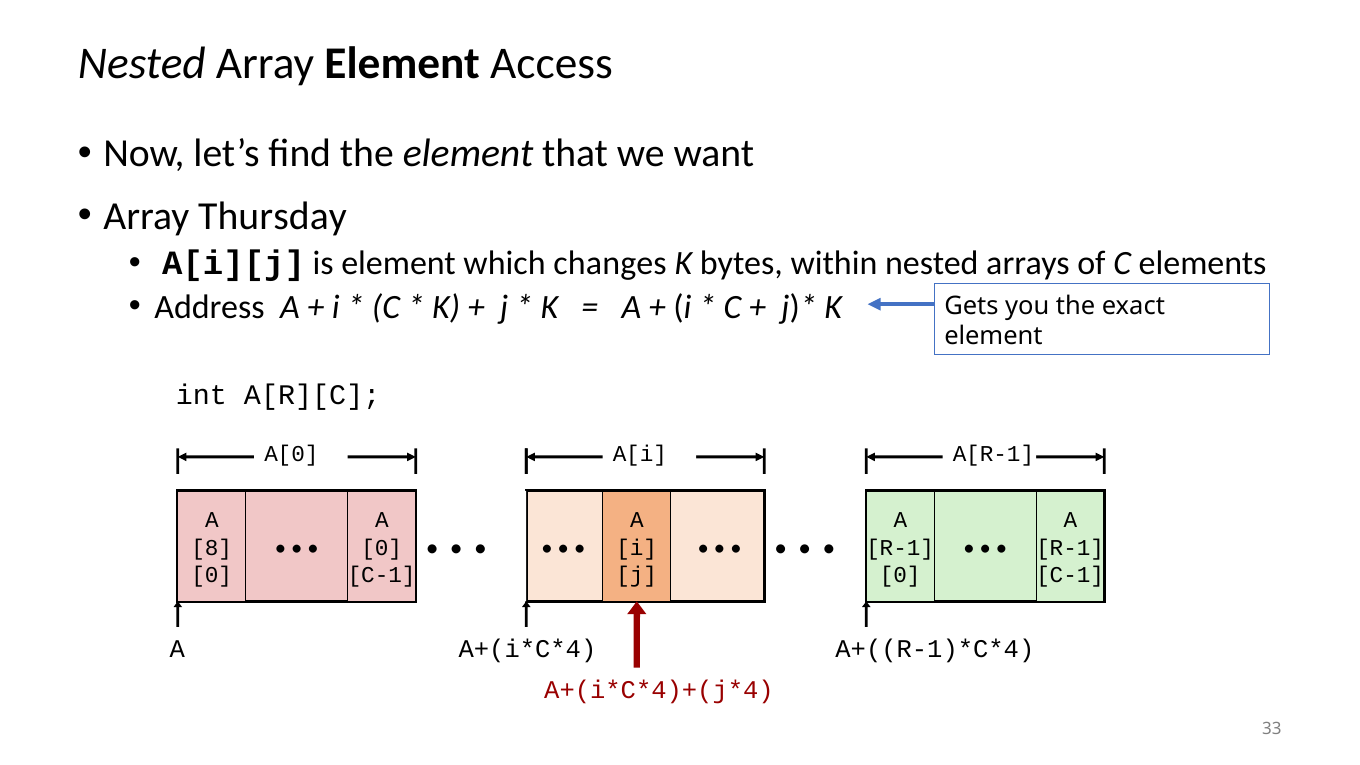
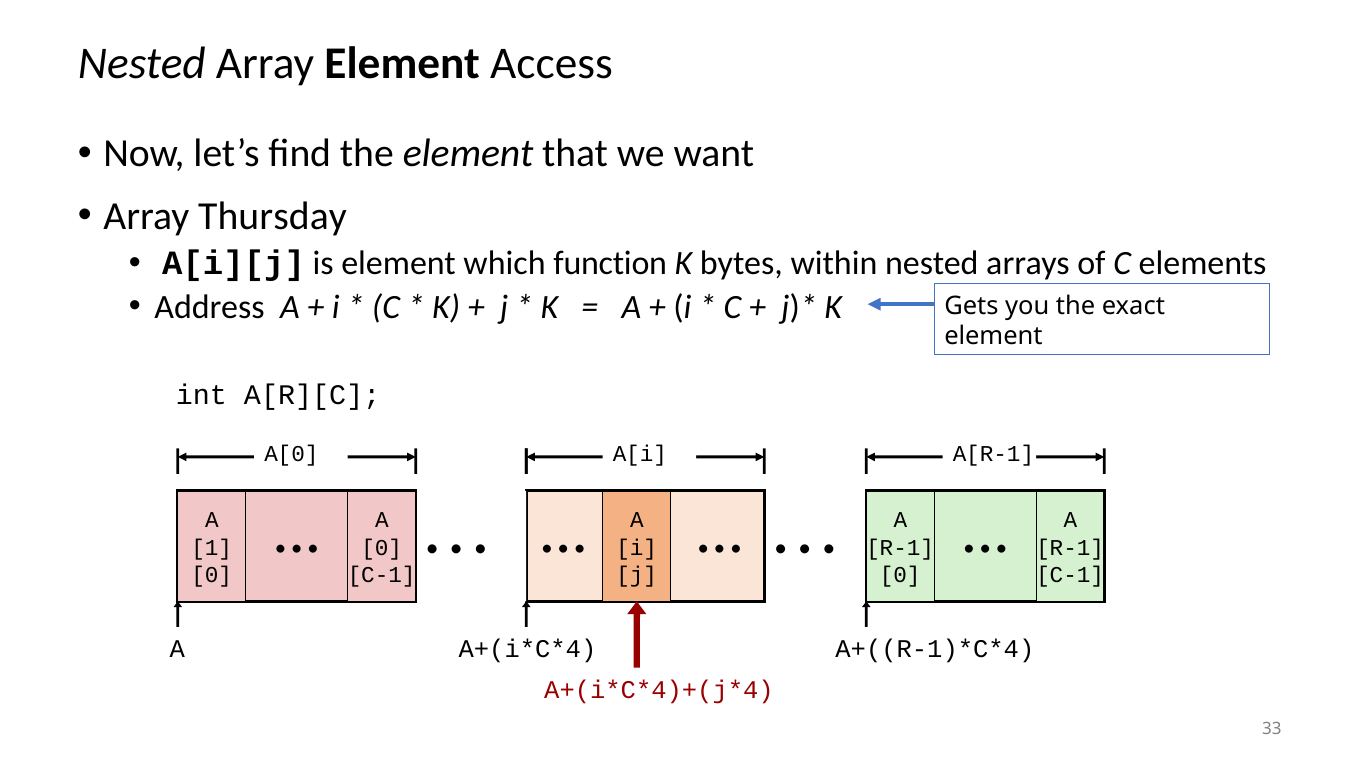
changes: changes -> function (610, 263)
8: 8 -> 1 (212, 548)
